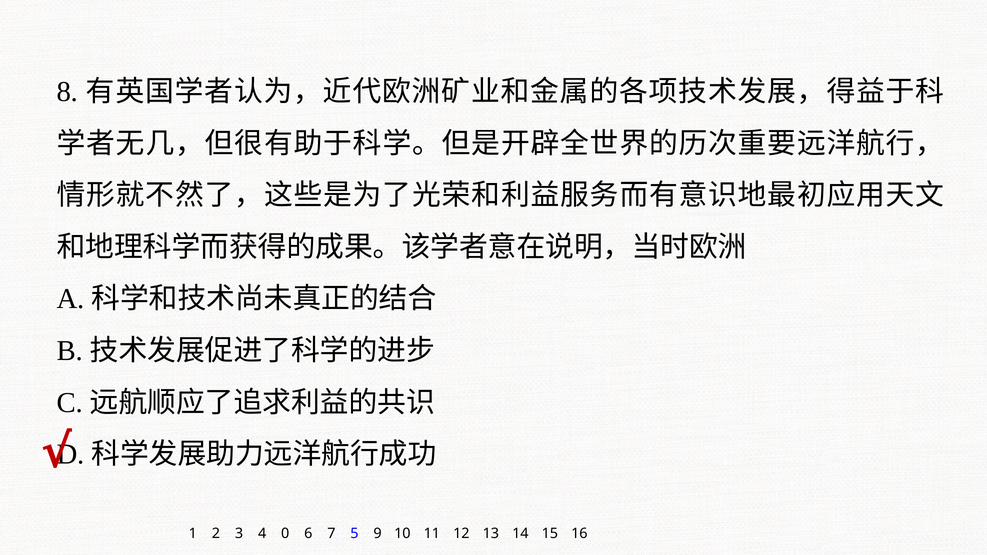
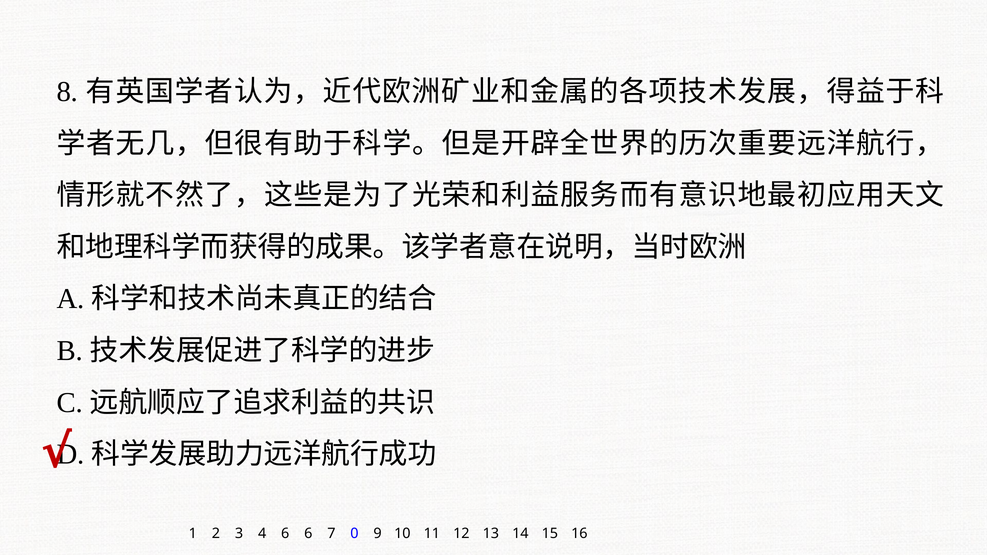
4 0: 0 -> 6 (285, 534)
5: 5 -> 0 (354, 534)
